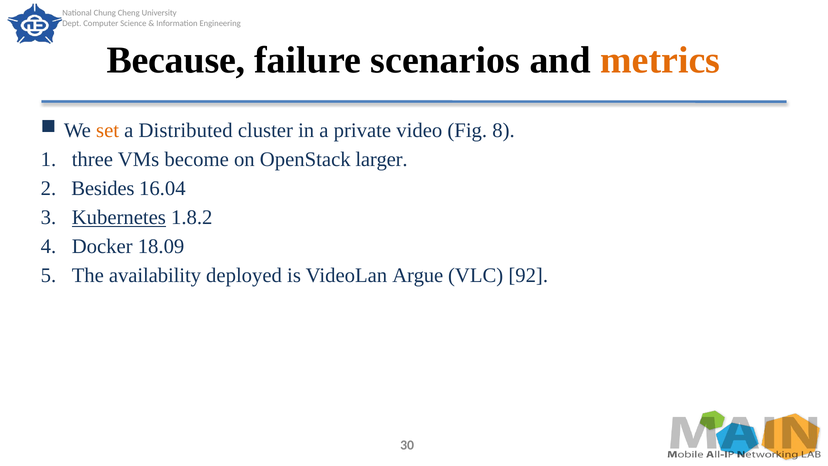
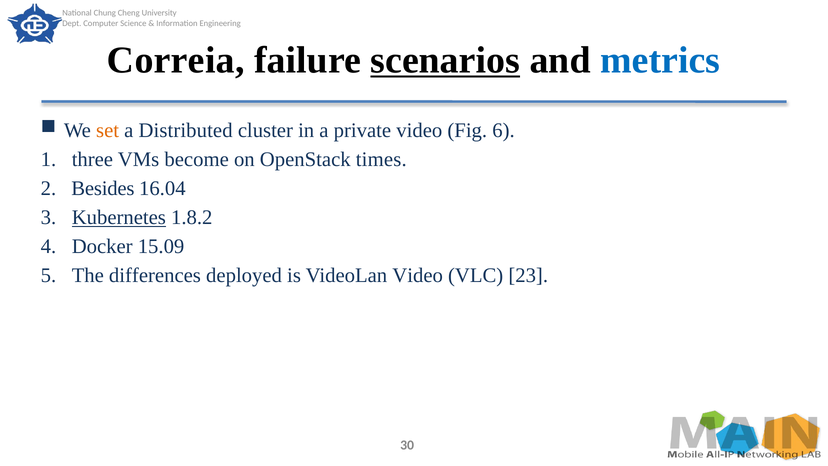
Because: Because -> Correia (176, 60)
scenarios underline: none -> present (445, 60)
metrics colour: orange -> blue (660, 60)
8: 8 -> 6 (504, 130)
larger: larger -> times (381, 159)
18.09: 18.09 -> 15.09 (161, 246)
availability: availability -> differences (155, 275)
VideoLan Argue: Argue -> Video (418, 275)
92: 92 -> 23 (528, 275)
